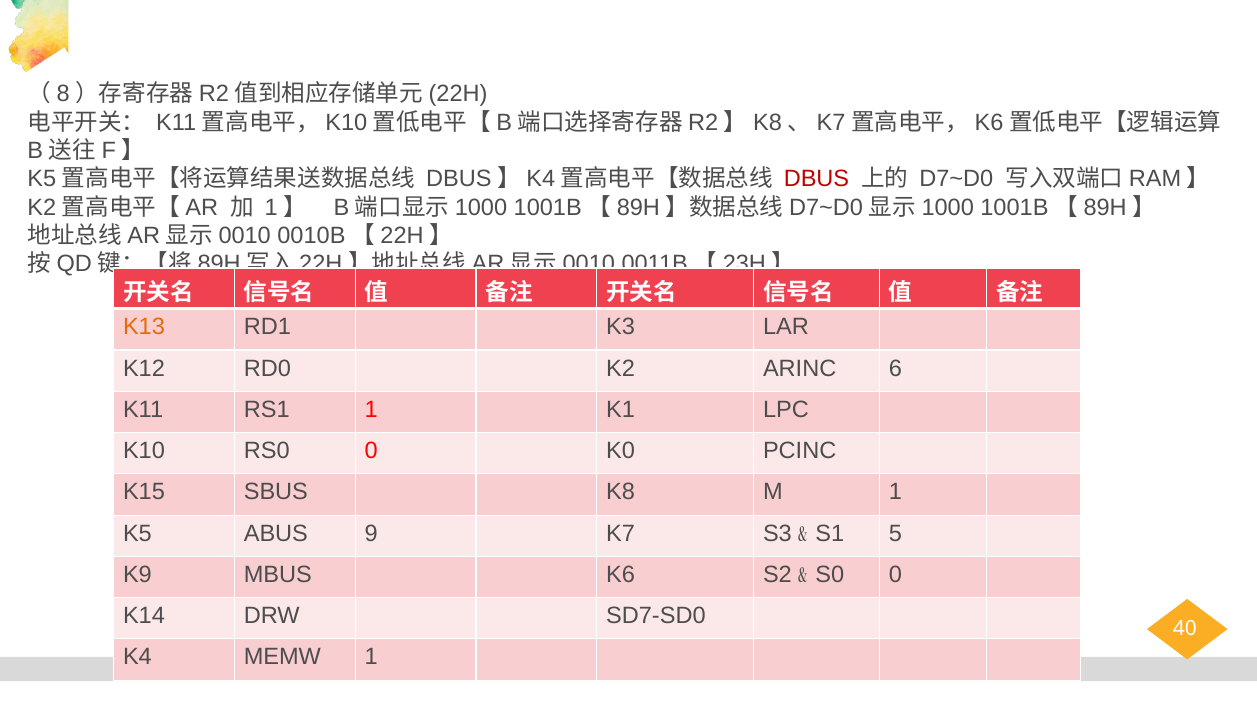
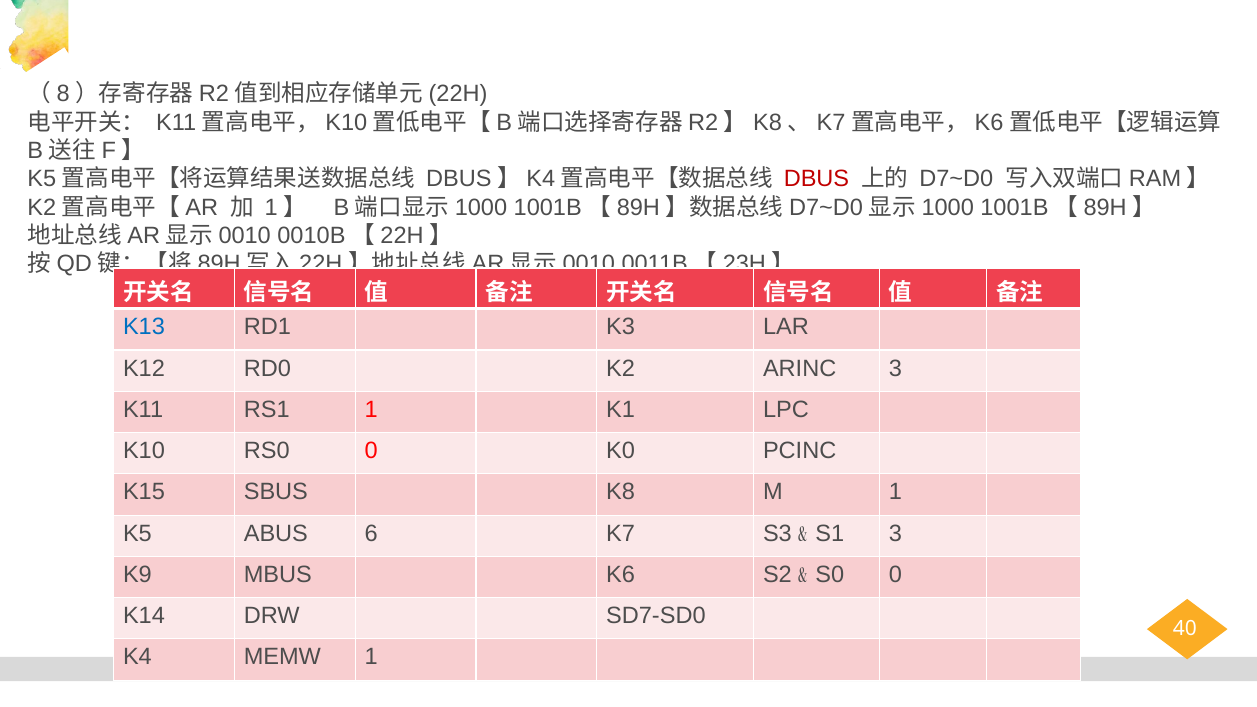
K13 colour: orange -> blue (144, 327)
ARINC 6: 6 -> 3 (895, 368)
9: 9 -> 6 (371, 533)
5: 5 -> 3 (895, 533)
